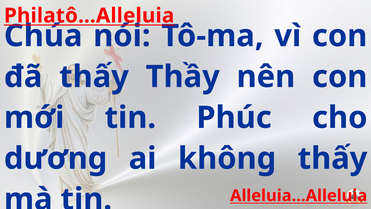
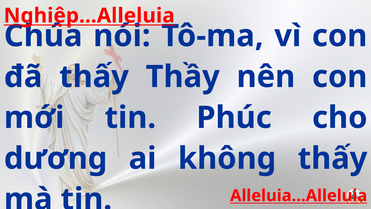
Philatô…Alleluia: Philatô…Alleluia -> Nghiệp…Alleluia (89, 16)
